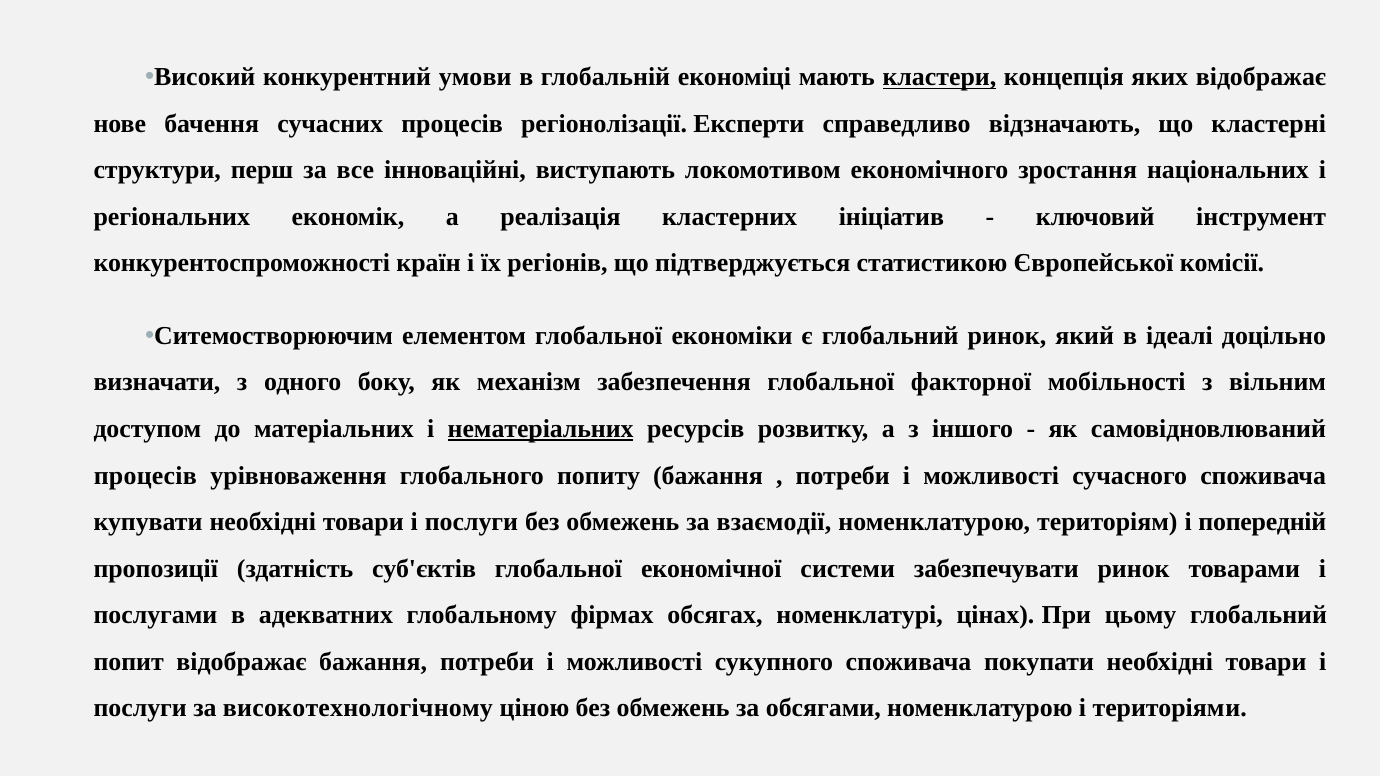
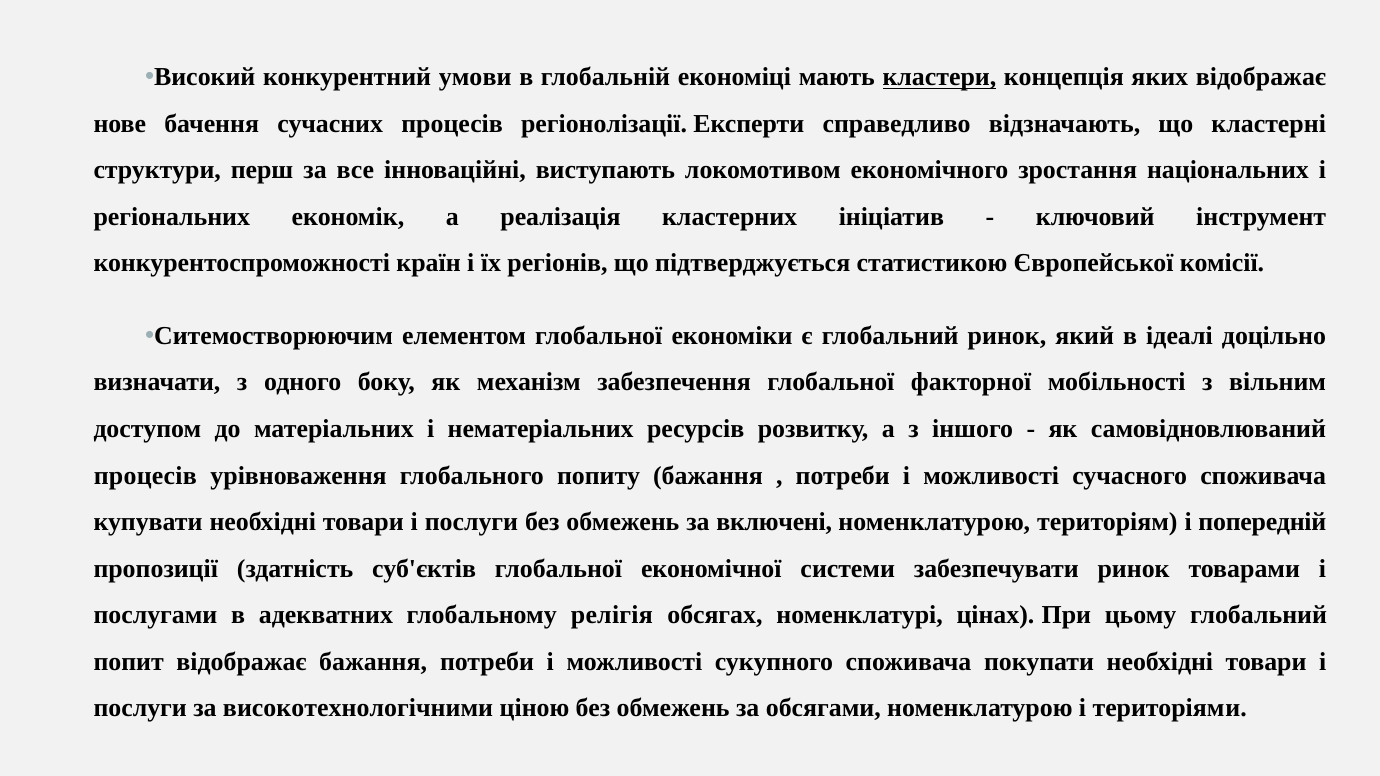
нематеріальних underline: present -> none (541, 429)
взаємодії: взаємодії -> включені (774, 522)
фірмах: фірмах -> релігія (612, 615)
високотехнологічному: високотехнологічному -> високотехнологічними (358, 709)
